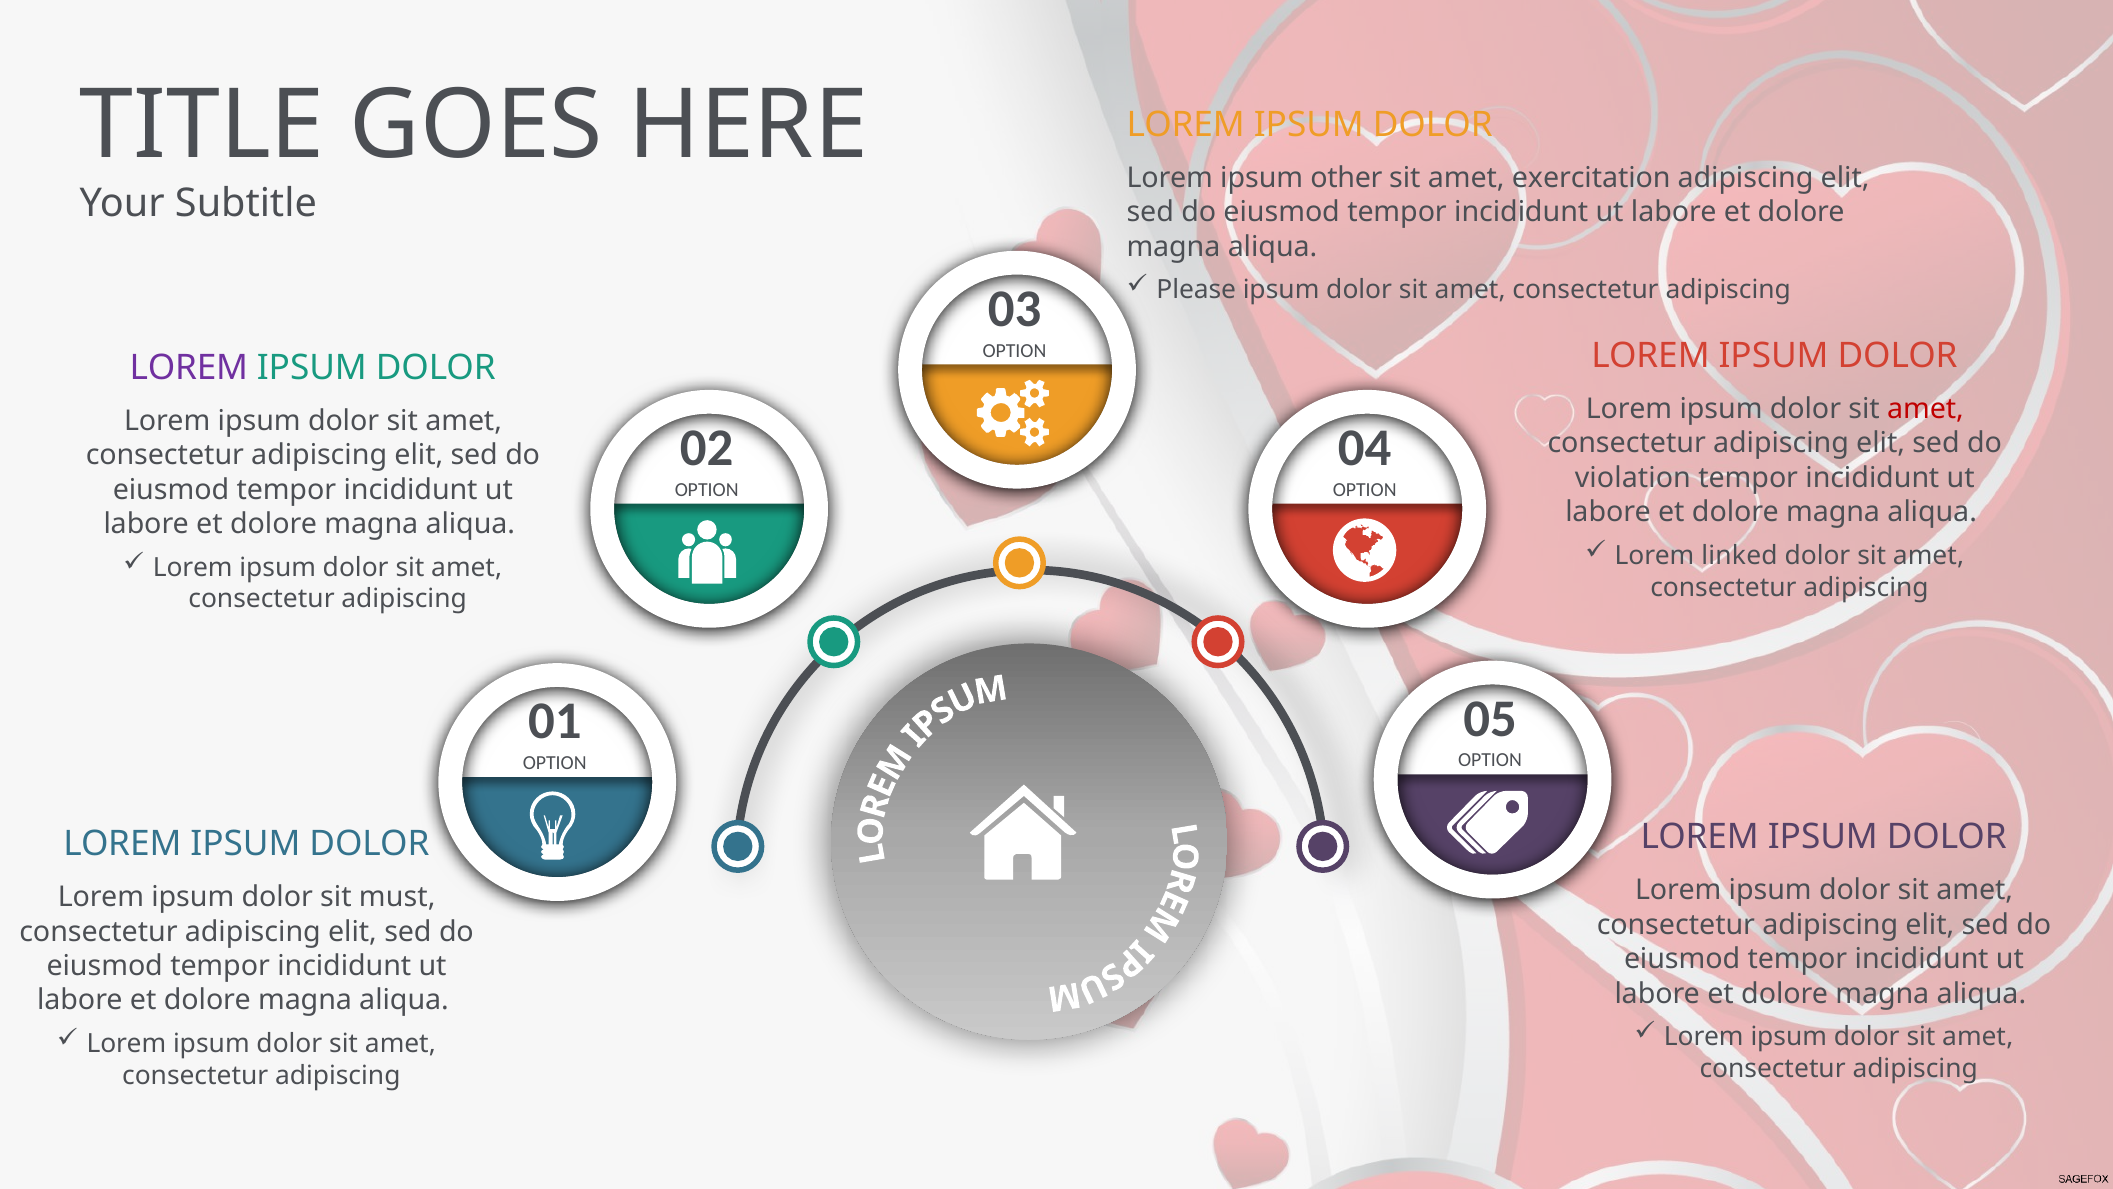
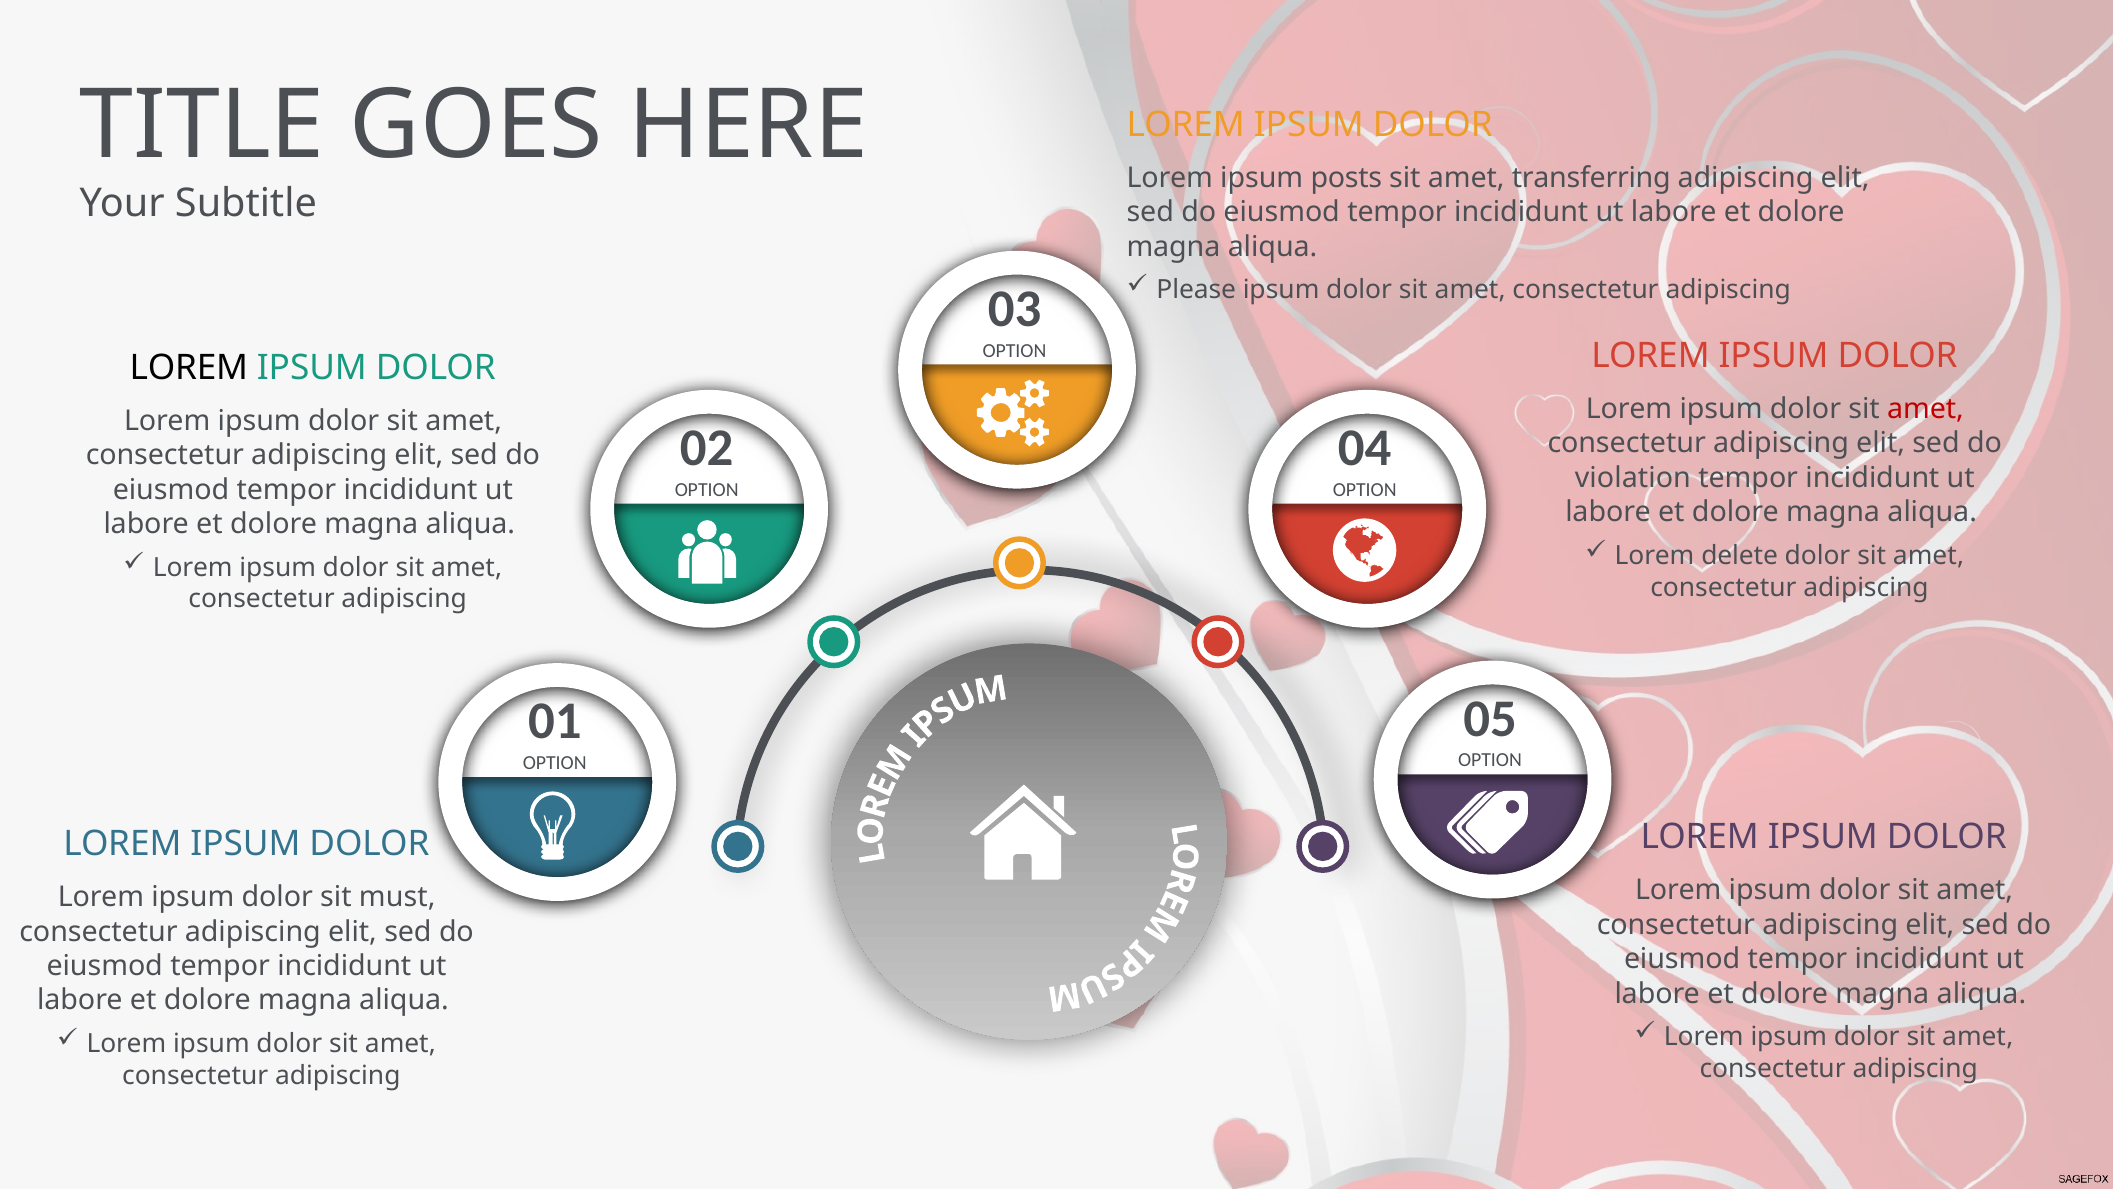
other: other -> posts (1346, 178)
exercitation: exercitation -> transferring (1591, 178)
LOREM colour: purple -> black (189, 368)
linked: linked -> delete (1740, 555)
